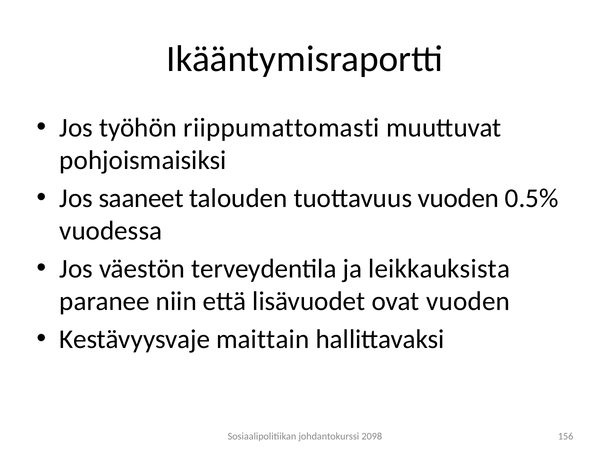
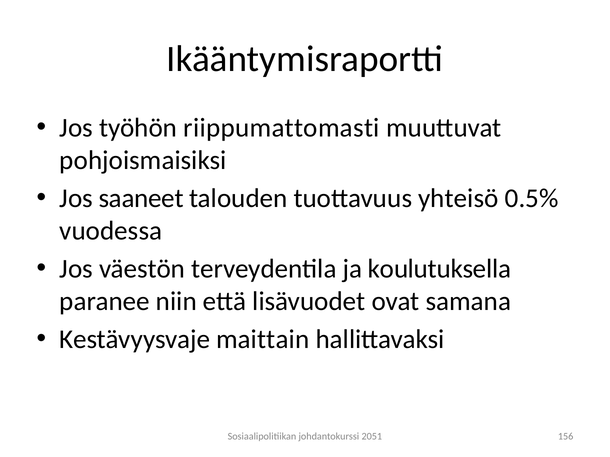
tuottavuus vuoden: vuoden -> yhteisö (458, 198)
leikkauksista: leikkauksista -> koulutuksella (439, 269)
ovat vuoden: vuoden -> samana (468, 302)
2098: 2098 -> 2051 (372, 437)
